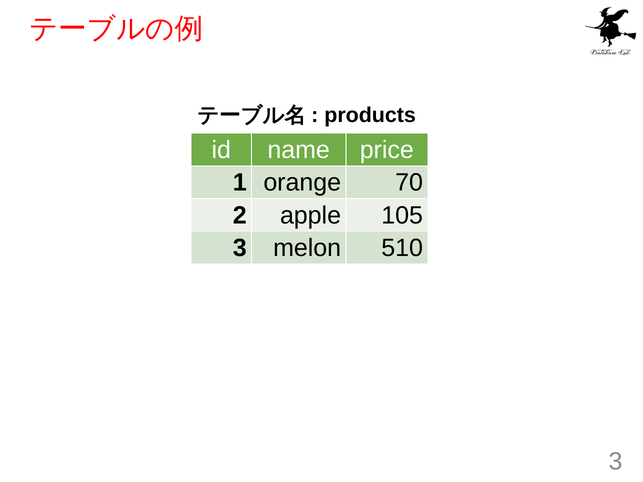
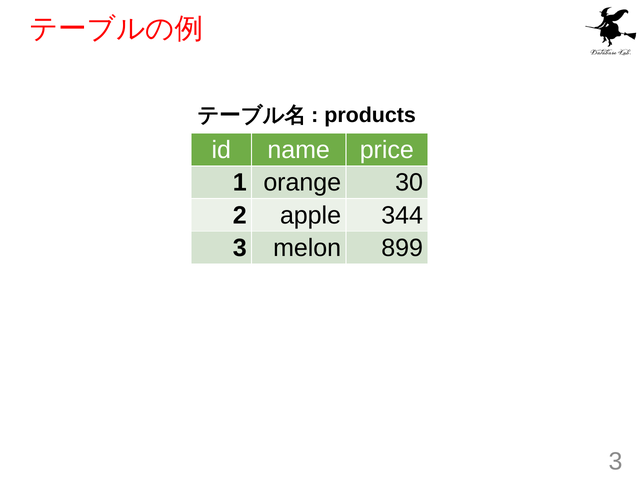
70: 70 -> 30 (409, 183)
105: 105 -> 344 (402, 215)
510: 510 -> 899 (402, 248)
